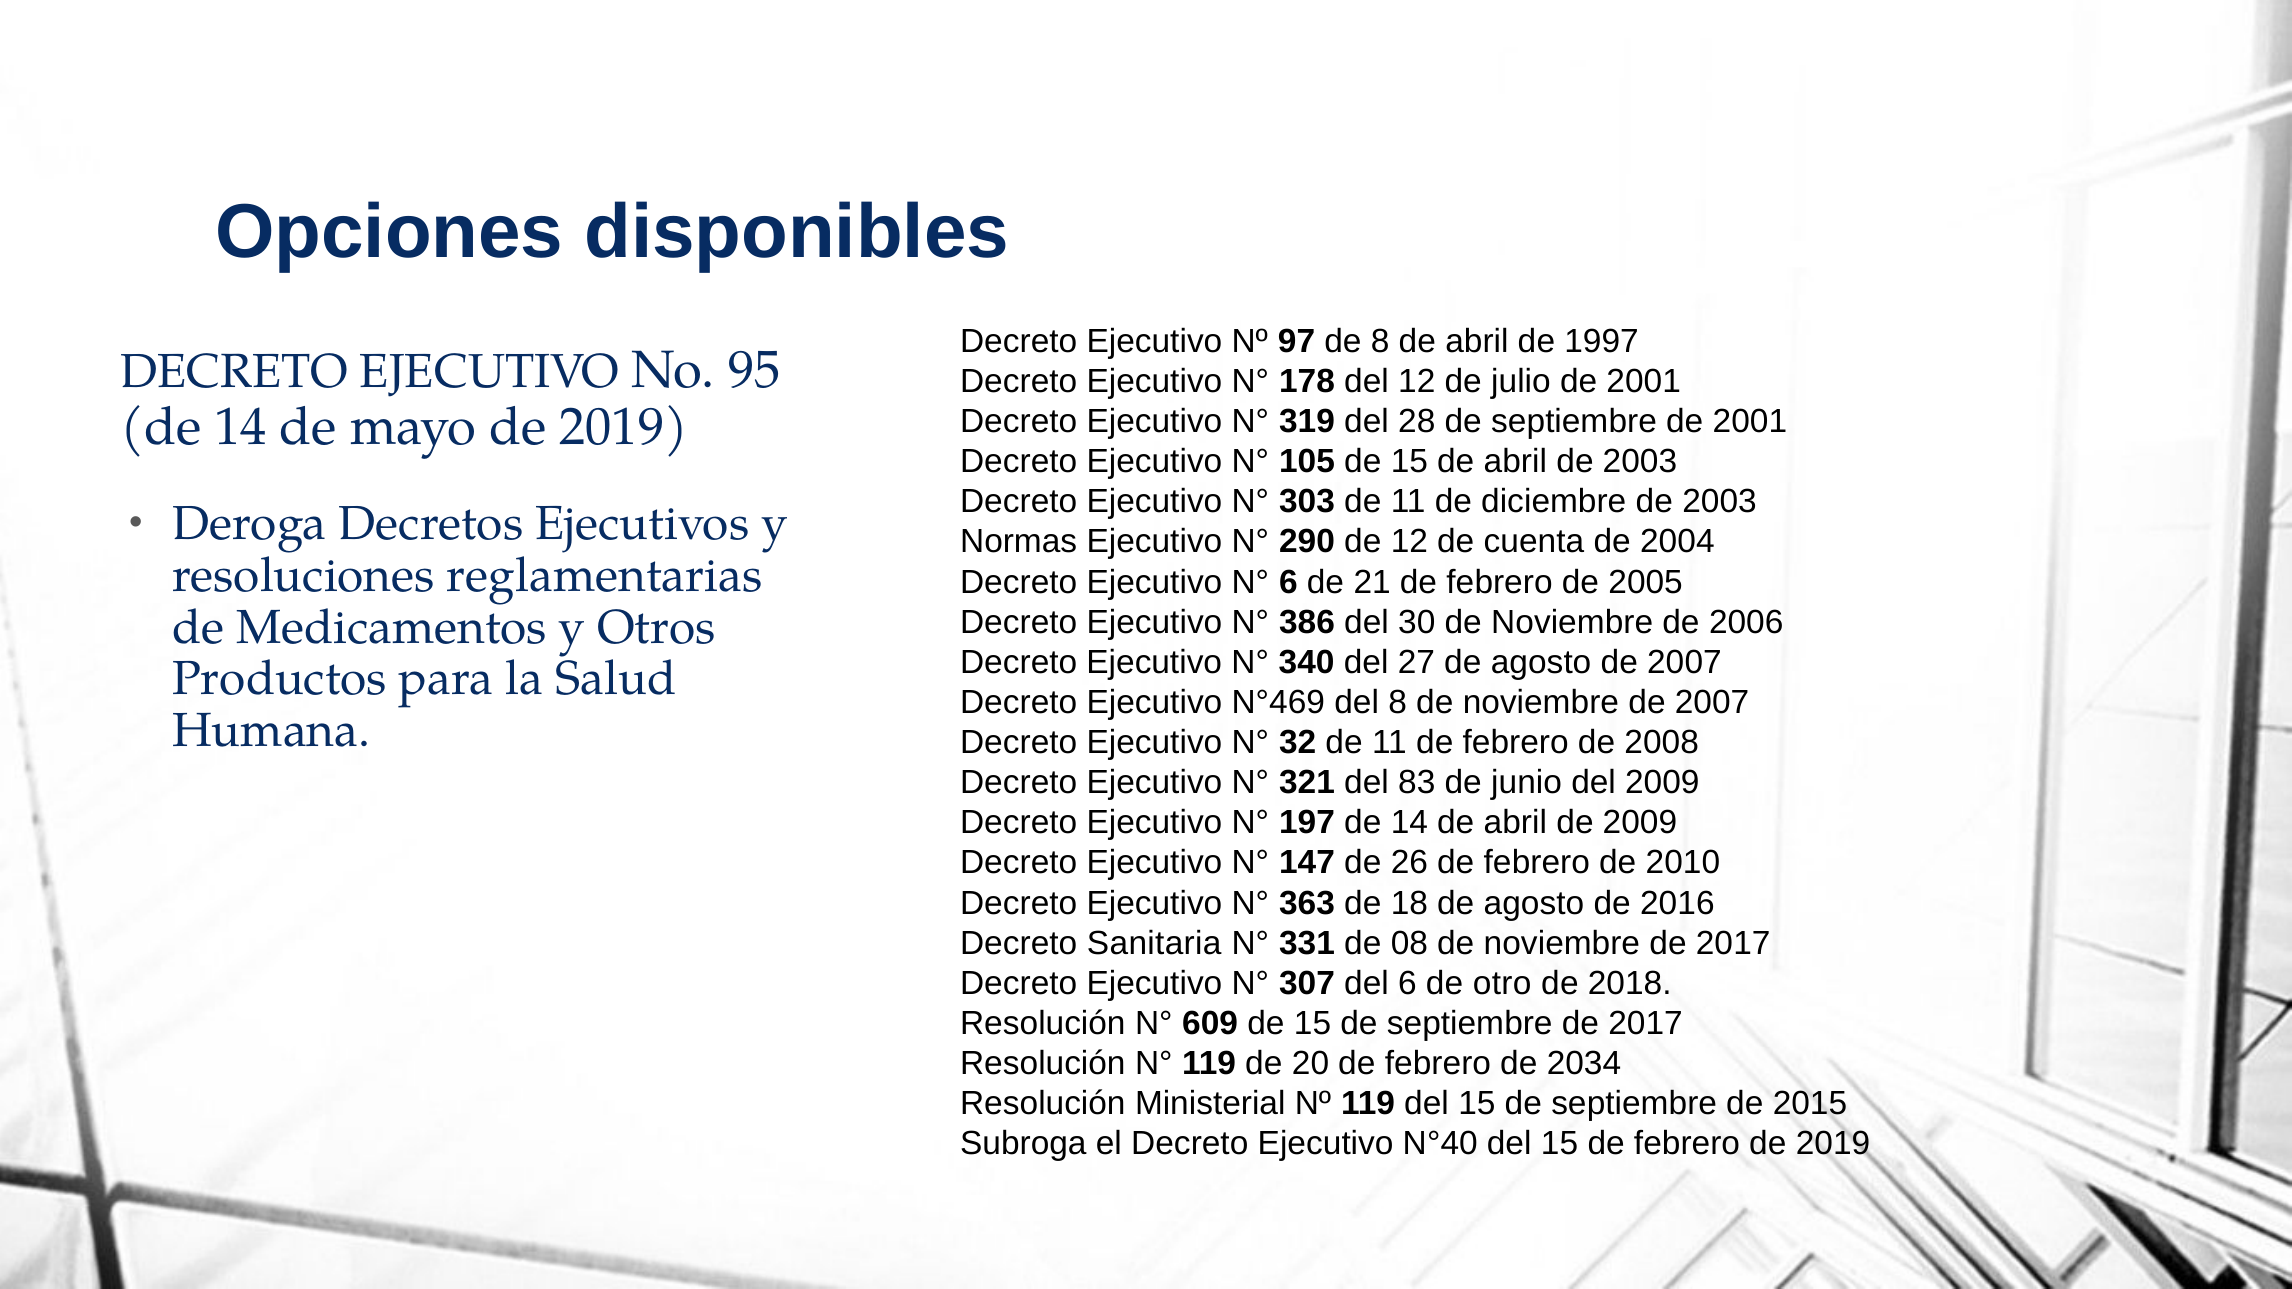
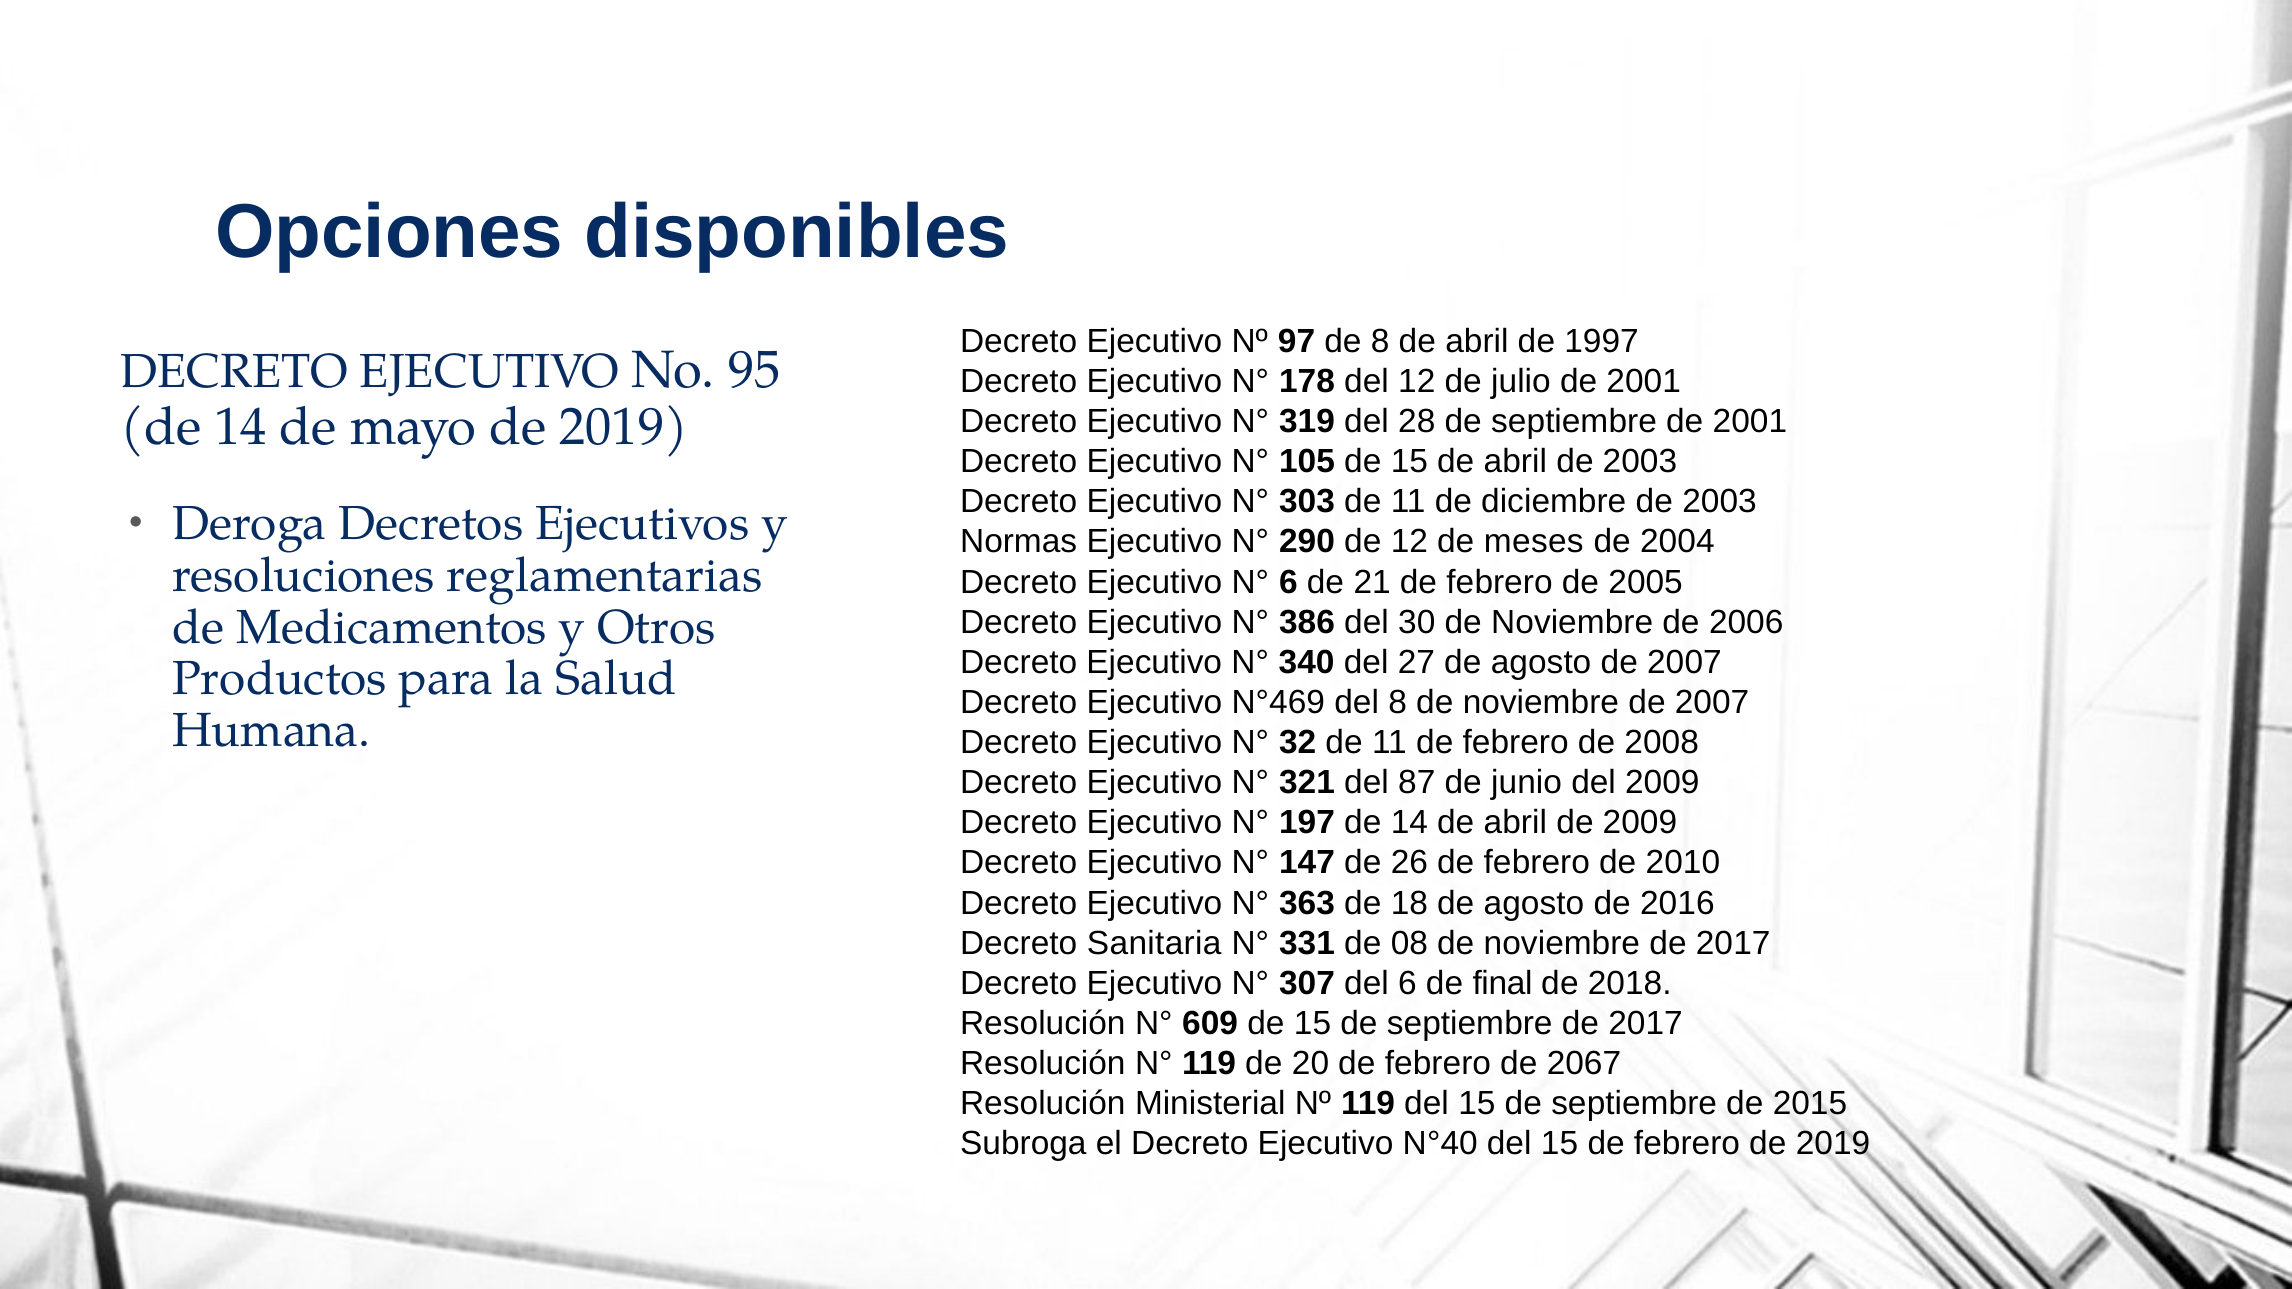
cuenta: cuenta -> meses (1534, 542)
83: 83 -> 87 (1417, 783)
otro: otro -> final (1503, 984)
2034: 2034 -> 2067 (1584, 1064)
